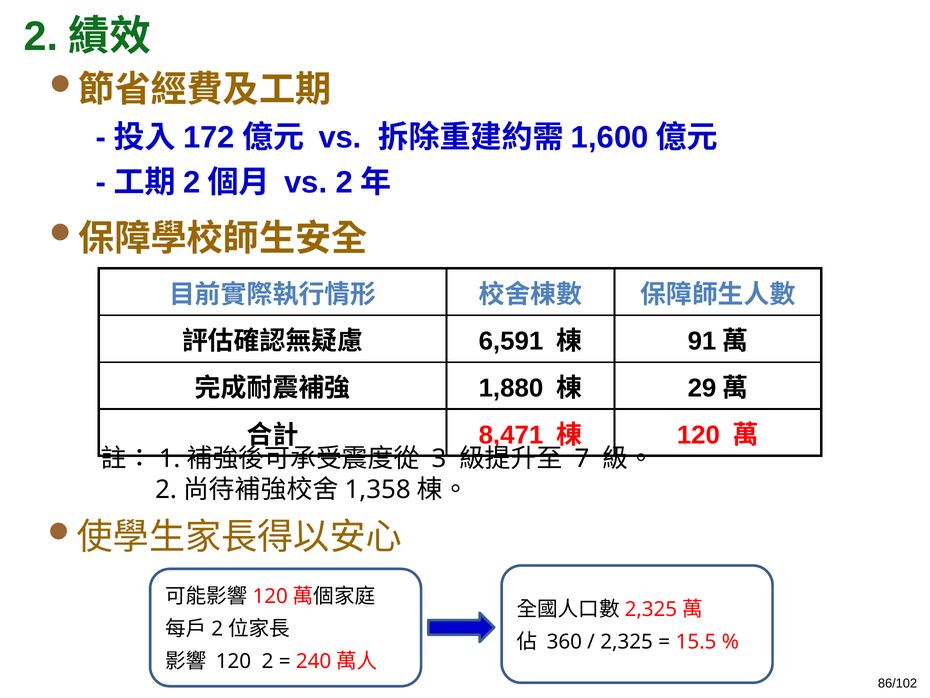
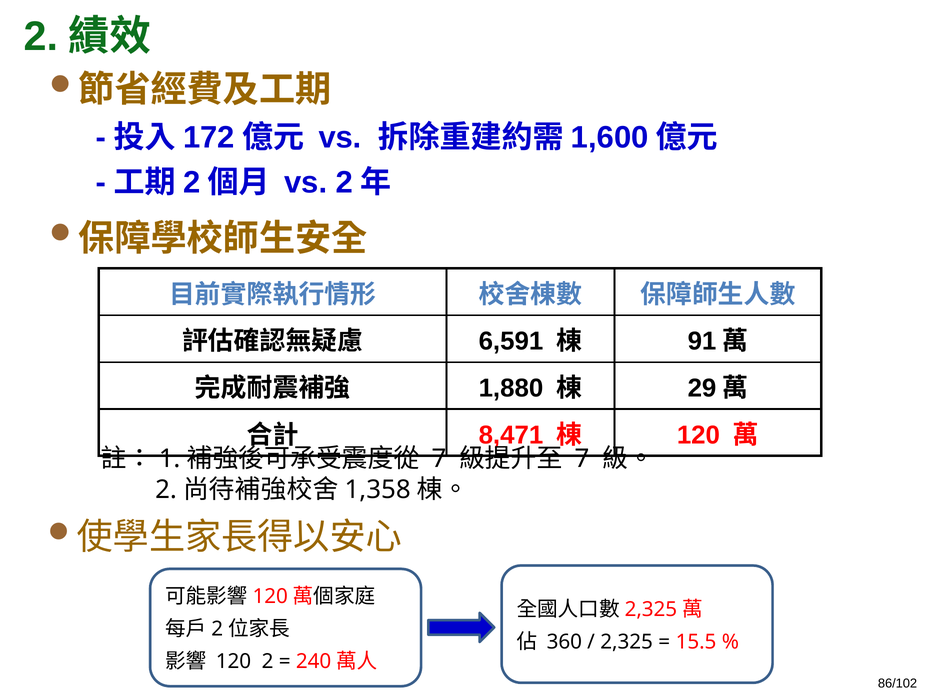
3: 3 -> 7 (439, 459)
